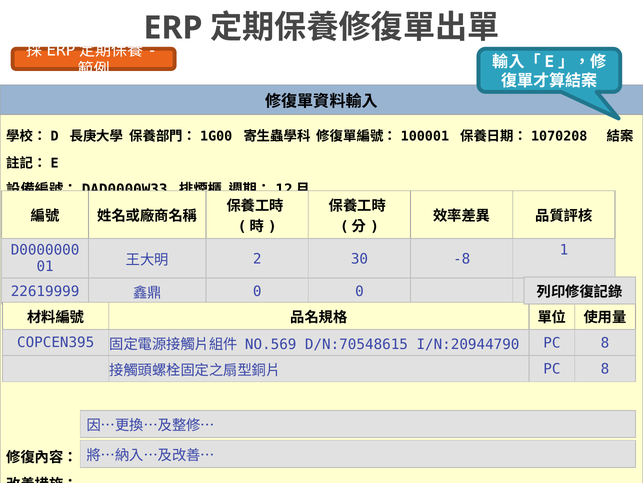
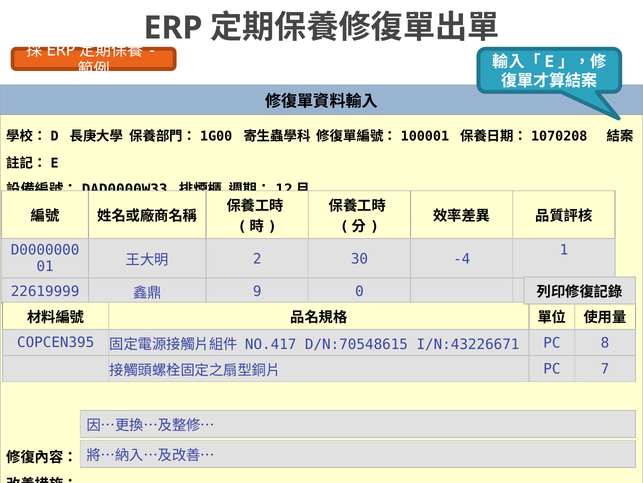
-8: -8 -> -4 (462, 258)
0: 0 -> 9 (257, 291)
NO.569: NO.569 -> NO.417 (271, 344)
I/N:20944790: I/N:20944790 -> I/N:43226671 (468, 344)
8: 8 -> 7 (605, 369)
